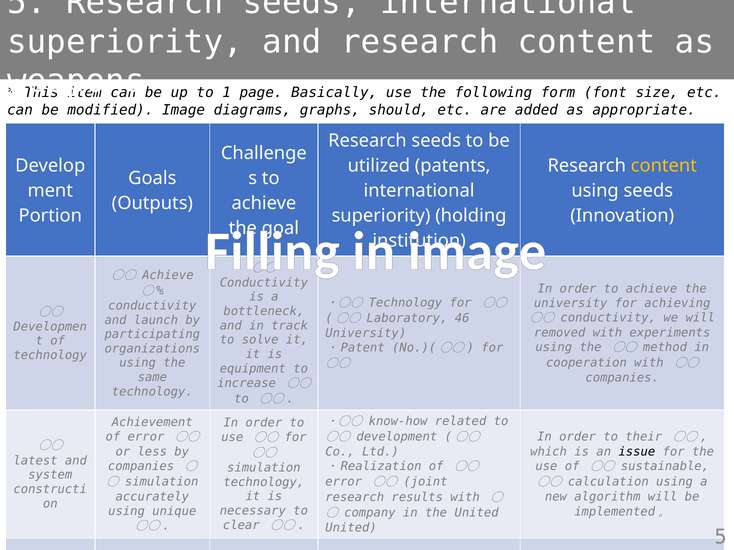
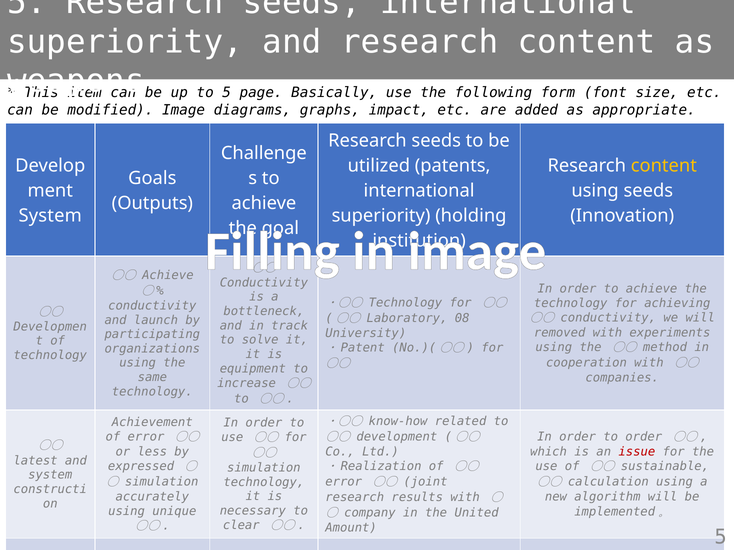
to 1: 1 -> 5 (227, 93)
should: should -> impact (399, 110)
Portion: Portion -> System (50, 216)
university: university -> technology (571, 303)
46: 46 -> 08 (462, 318)
to their: their -> order (644, 437)
issue colour: black -> red (637, 452)
companies: companies -> expressed (141, 467)
United: United -> Amount (351, 528)
